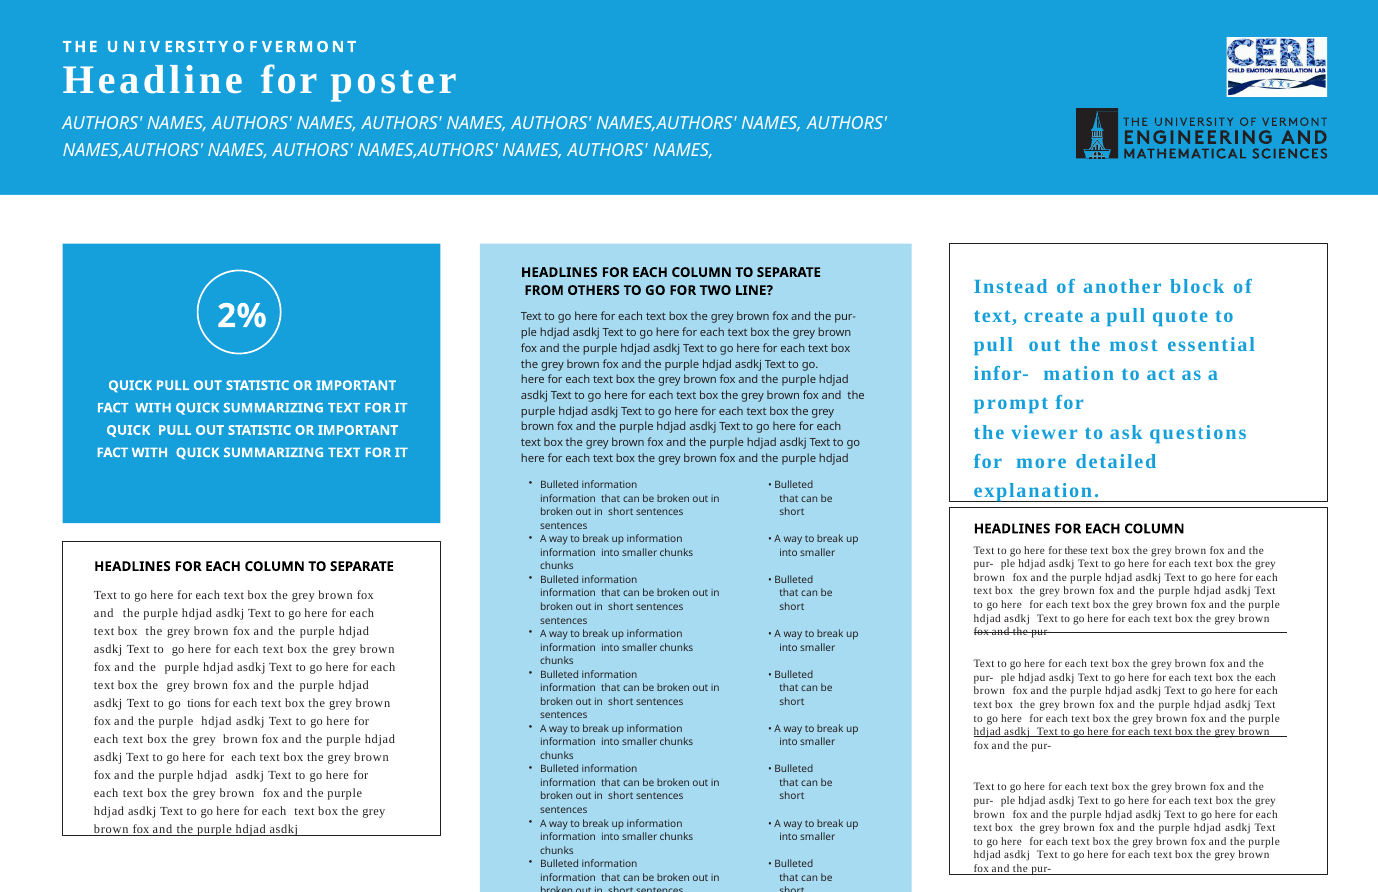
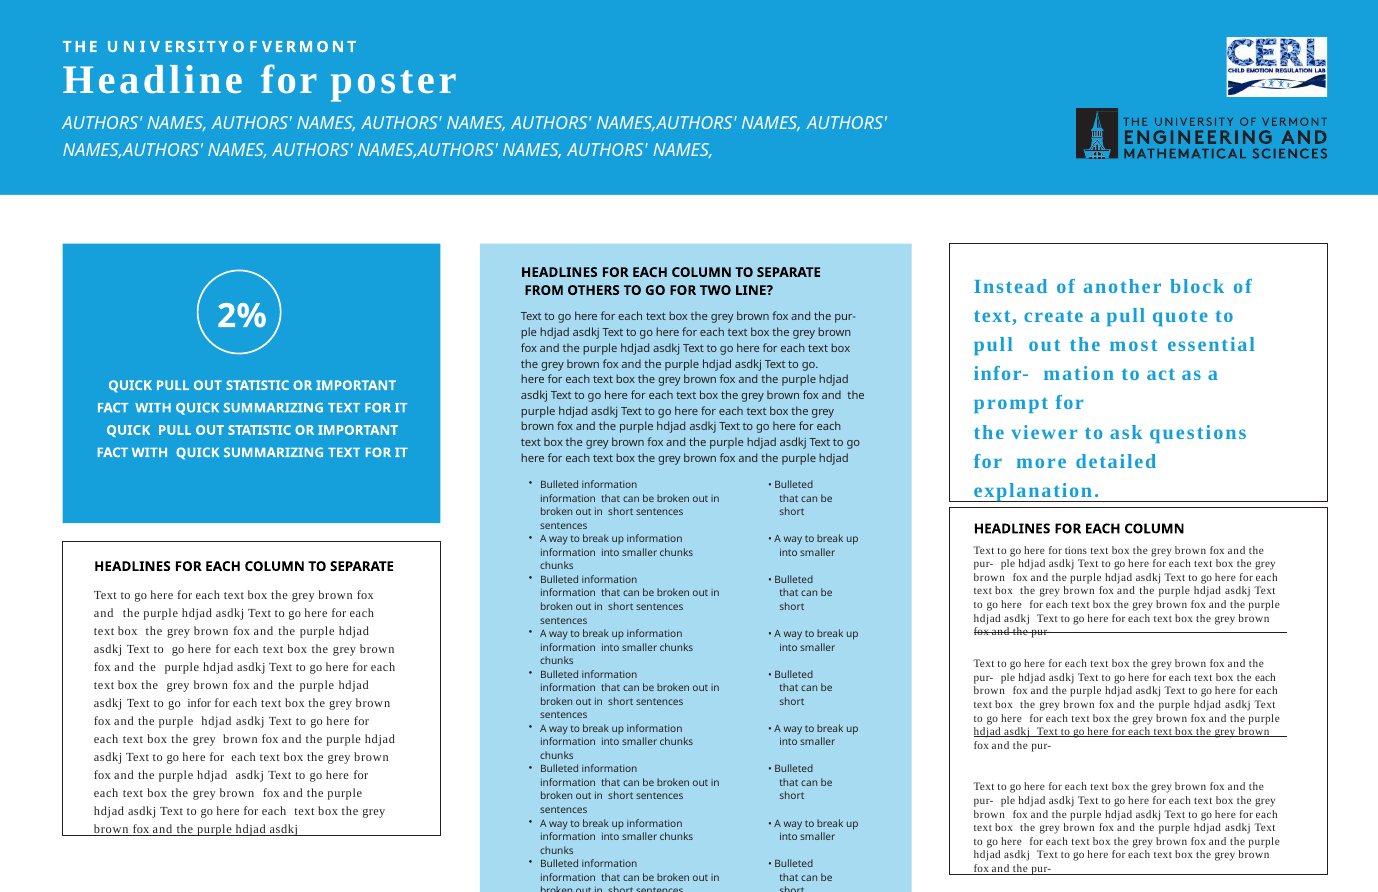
these: these -> tions (1076, 550)
tions: tions -> infor (199, 703)
